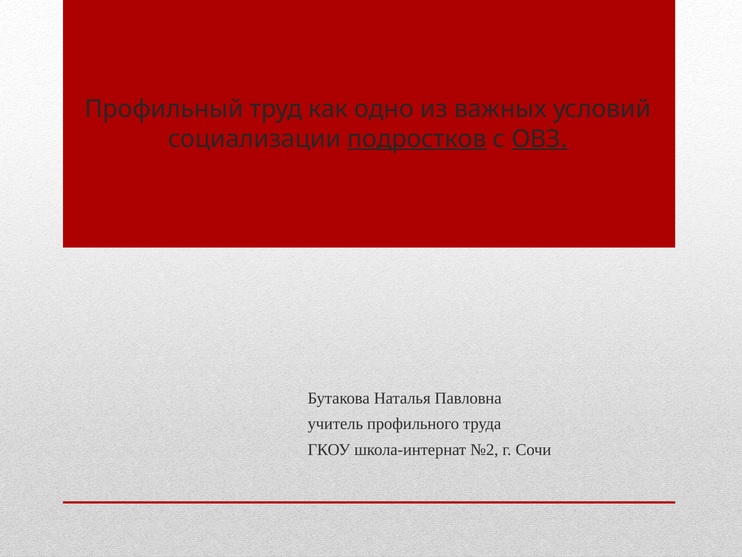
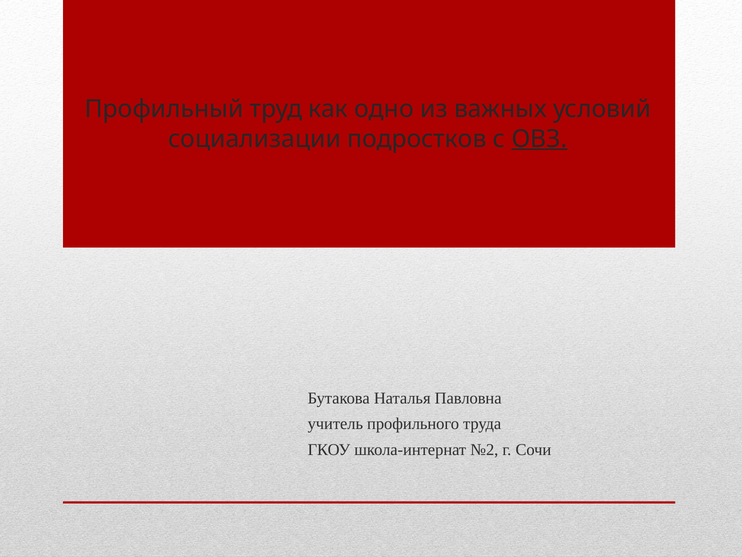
подростков underline: present -> none (417, 139)
